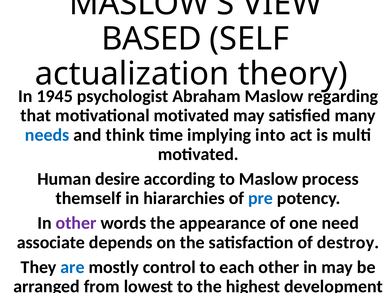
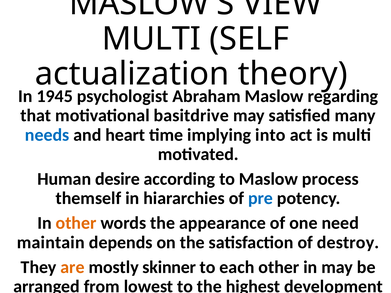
BASED: BASED -> MULTI (151, 39)
motivational motivated: motivated -> basitdrive (191, 116)
think: think -> heart (125, 135)
other colour: purple -> orange (76, 223)
associate: associate -> maintain (51, 243)
are colour: blue -> orange (73, 267)
control: control -> skinner (169, 267)
